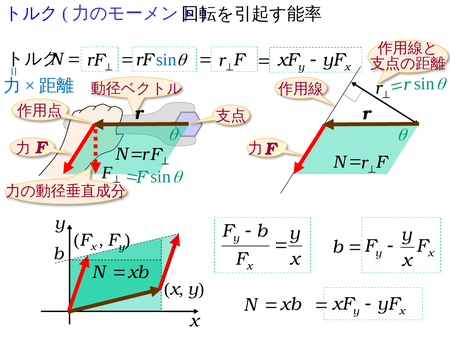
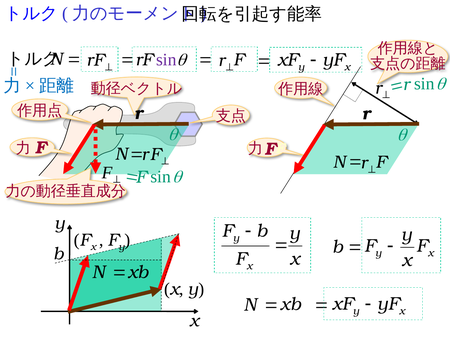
sin colour: blue -> purple (166, 60)
